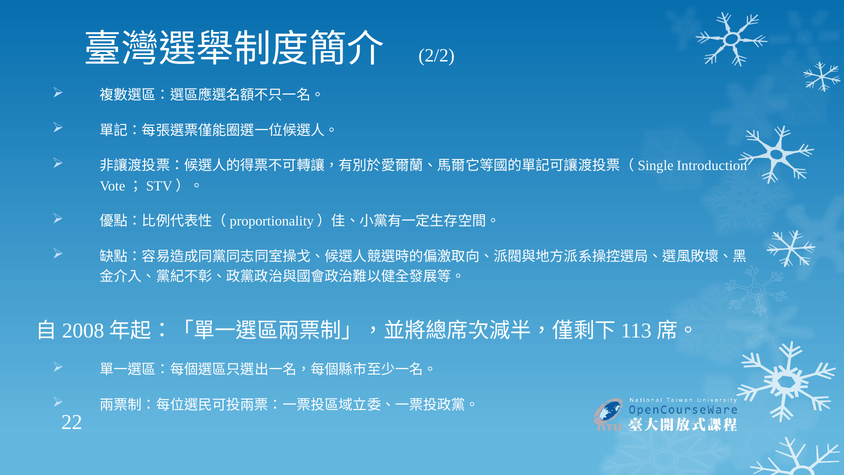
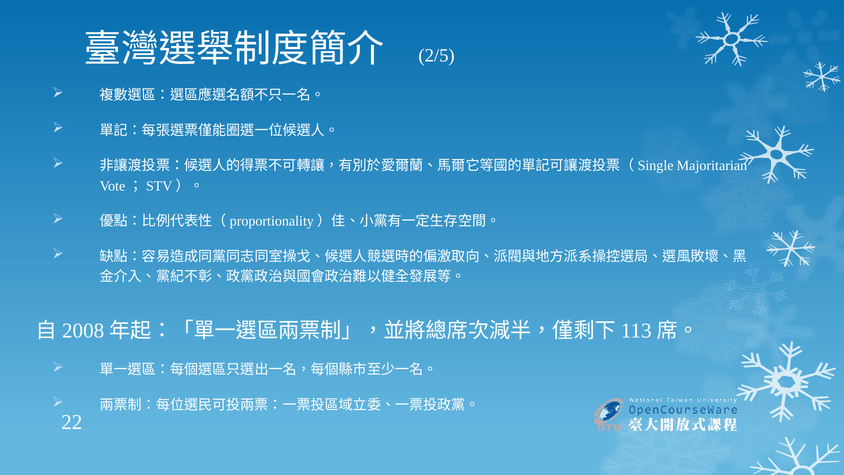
2/2: 2/2 -> 2/5 (437, 56)
Introduction: Introduction -> Majoritarian (712, 166)
